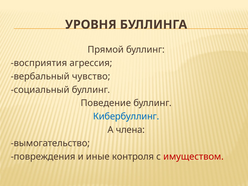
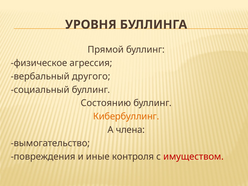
восприятия: восприятия -> физическое (39, 63)
чувство: чувство -> другого (91, 76)
Поведение: Поведение -> Состоянию (106, 103)
Кибербуллинг colour: blue -> orange (126, 116)
